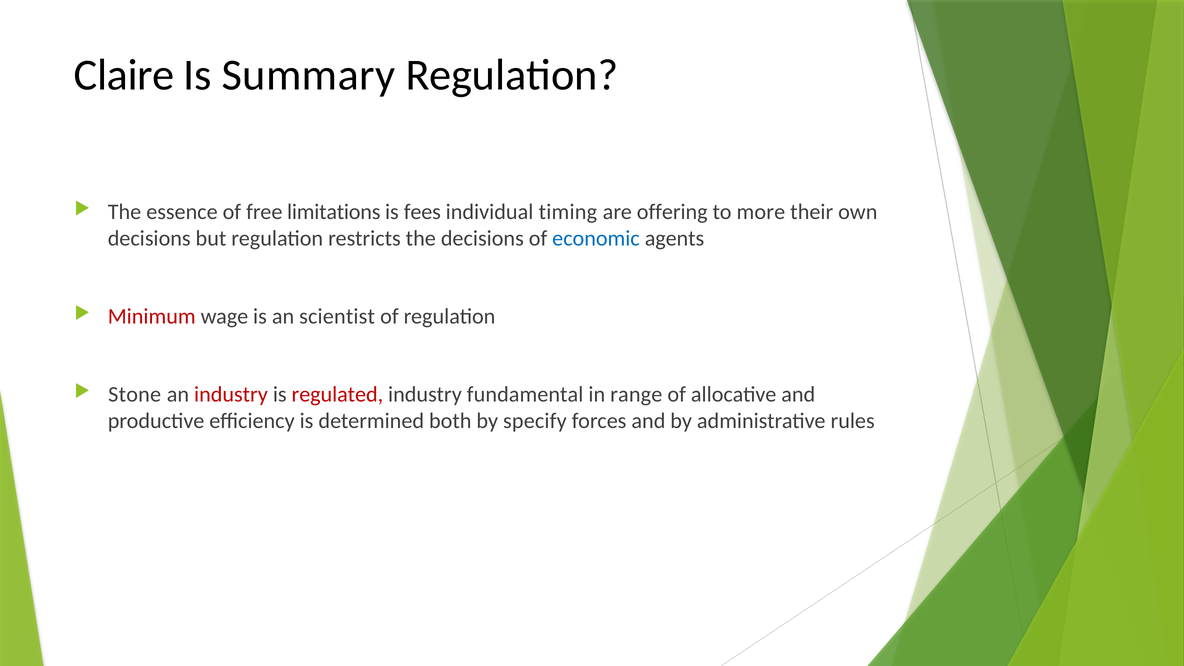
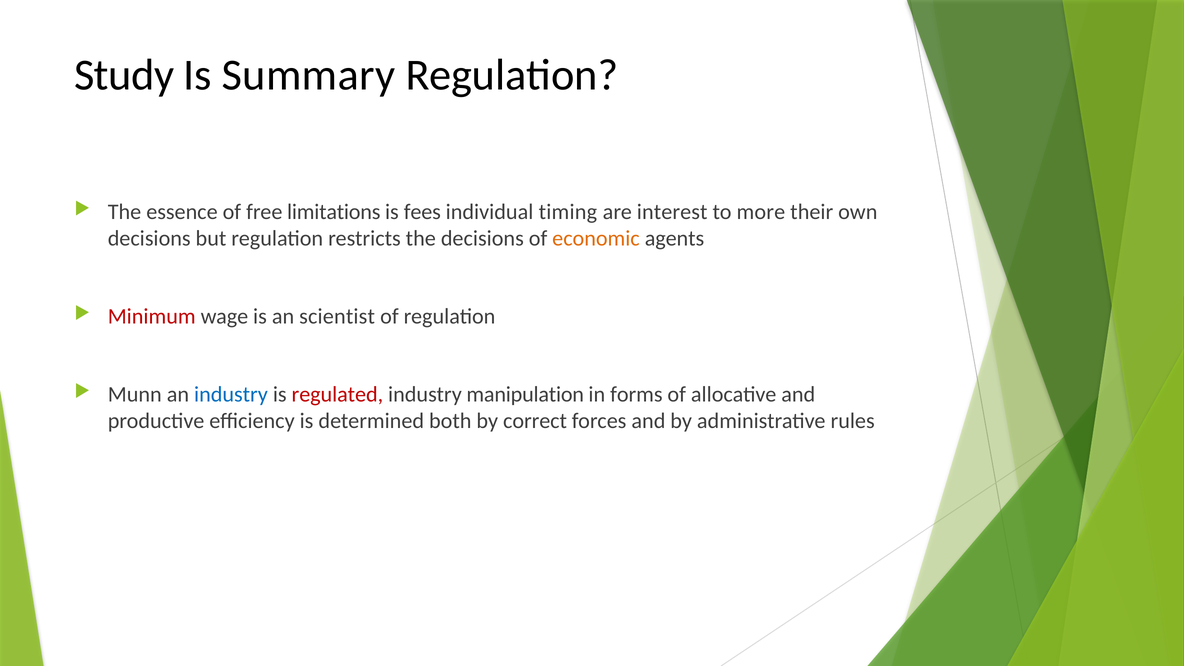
Claire: Claire -> Study (124, 75)
offering: offering -> interest (672, 212)
economic colour: blue -> orange (596, 239)
Stone: Stone -> Munn (135, 395)
industry colour: red -> blue (231, 395)
fundamental: fundamental -> manipulation (525, 395)
range: range -> forms (636, 395)
specify: specify -> correct (535, 421)
